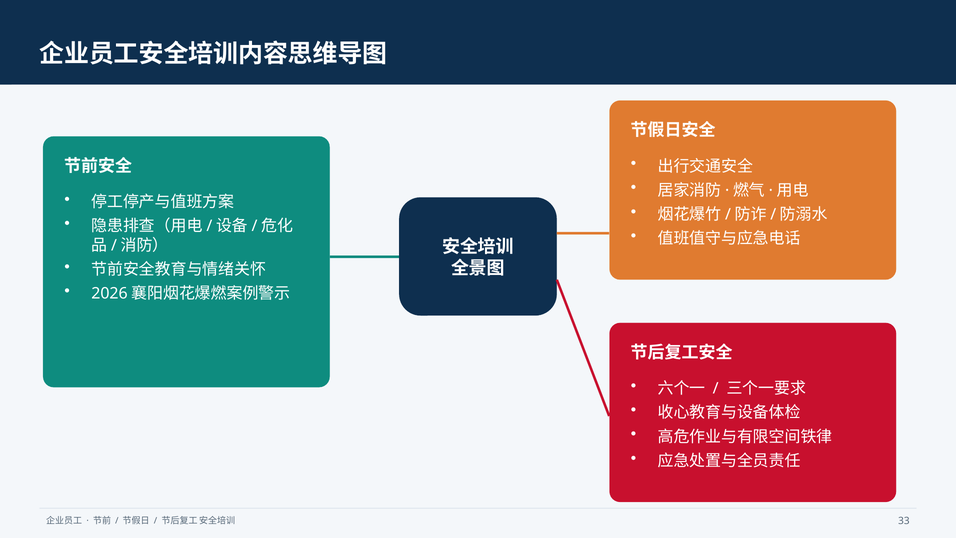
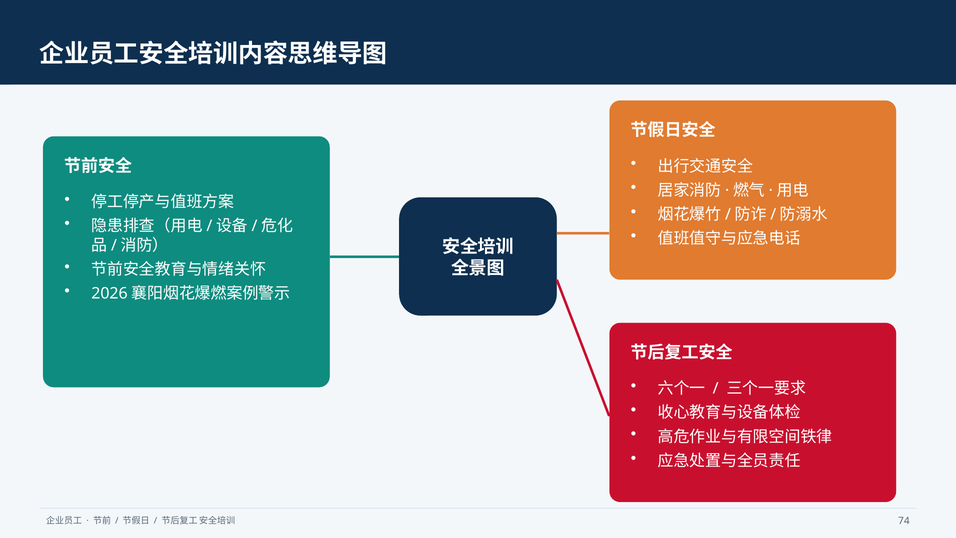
33: 33 -> 74 (904, 520)
